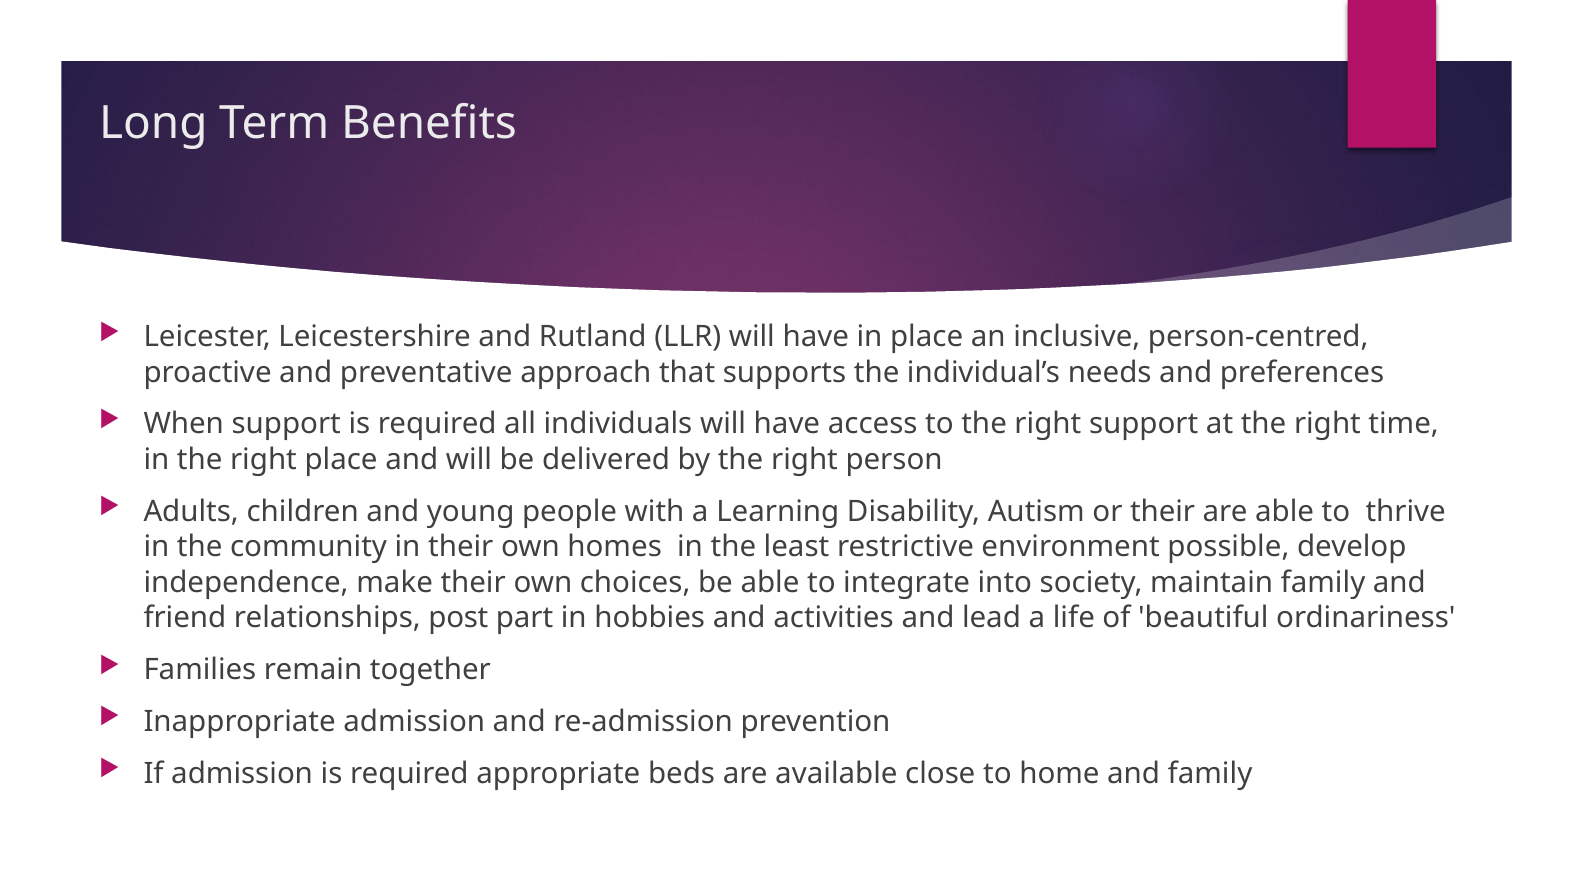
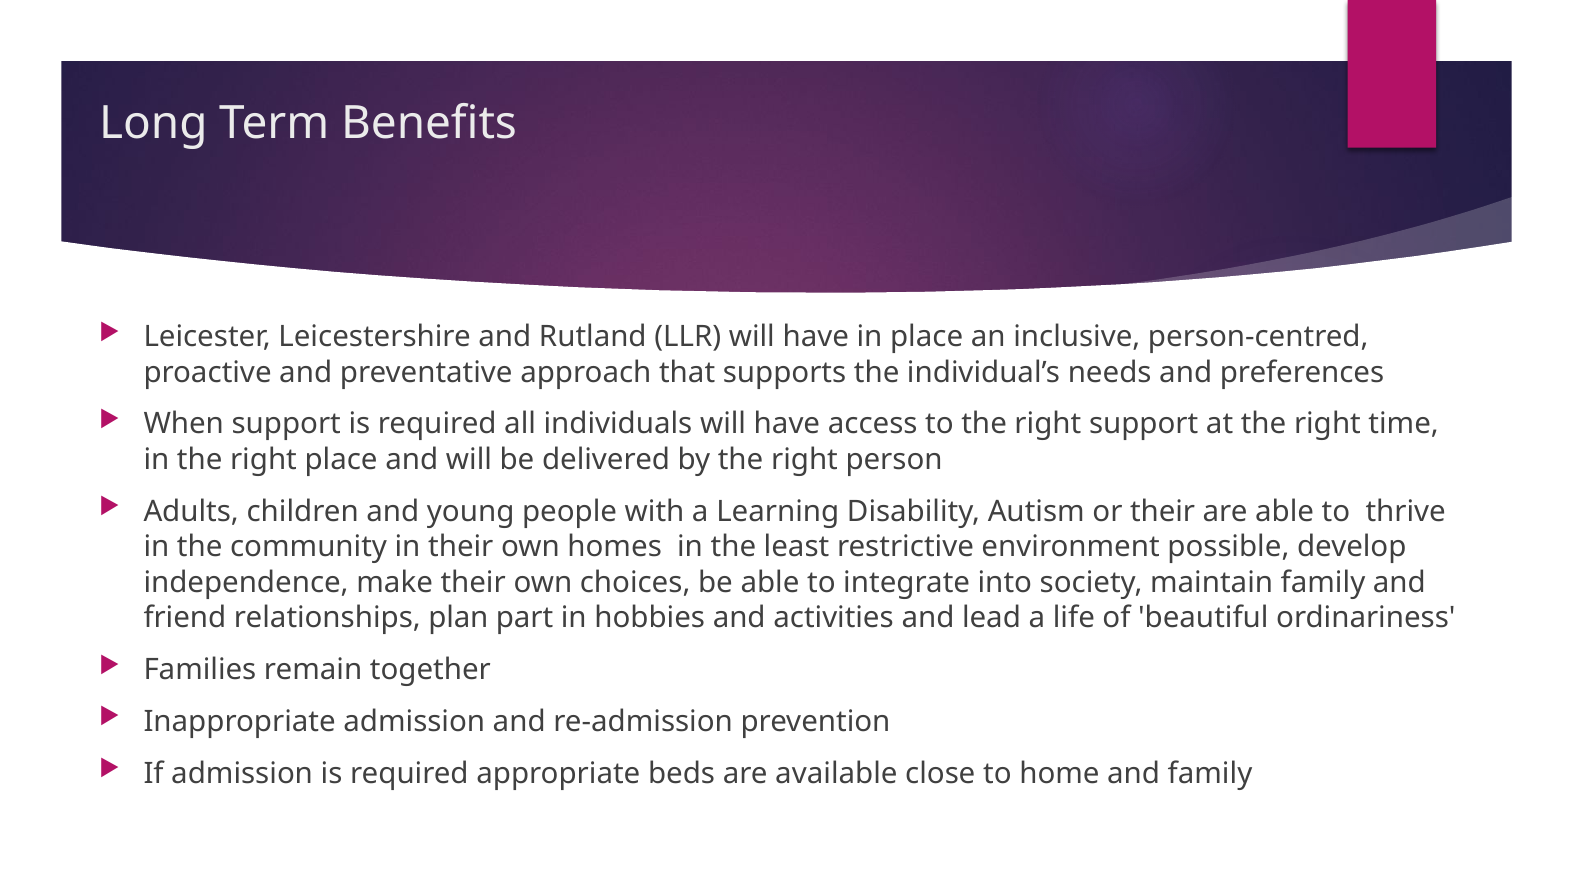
post: post -> plan (458, 617)
